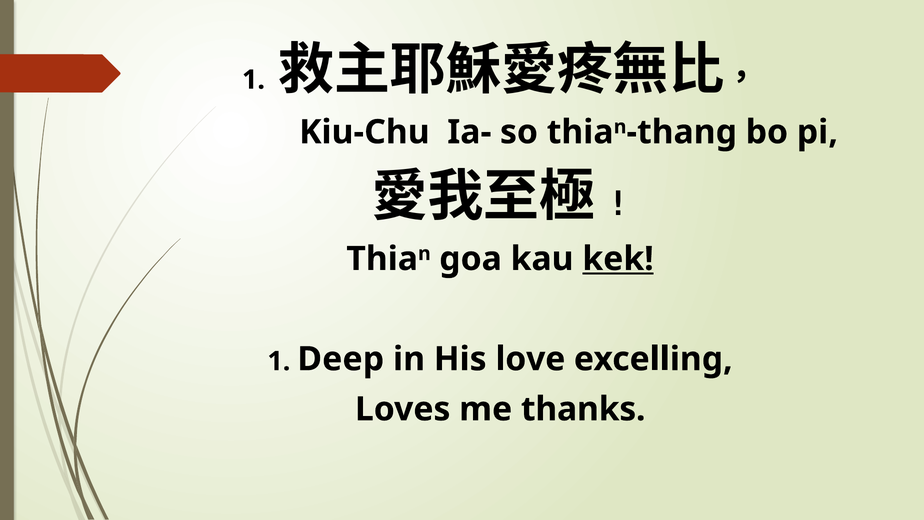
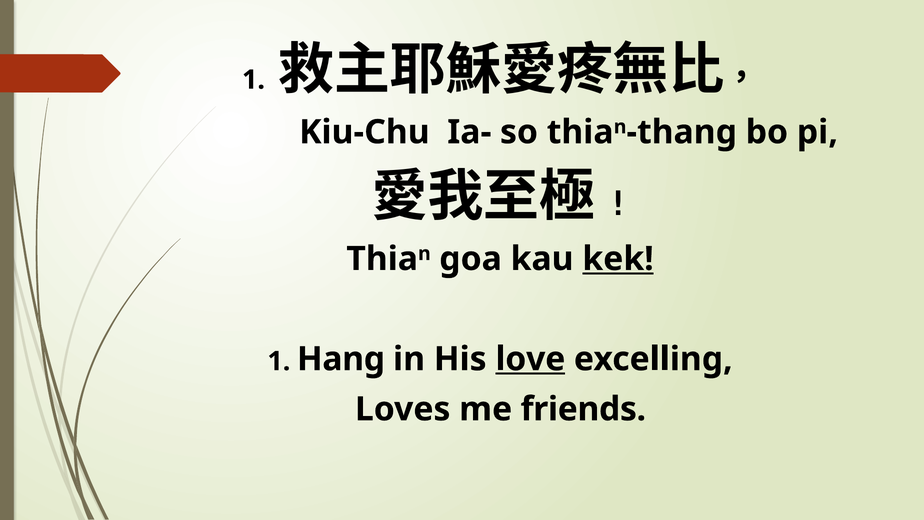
Deep: Deep -> Hang (341, 359)
love underline: none -> present (530, 359)
thanks: thanks -> friends (583, 409)
